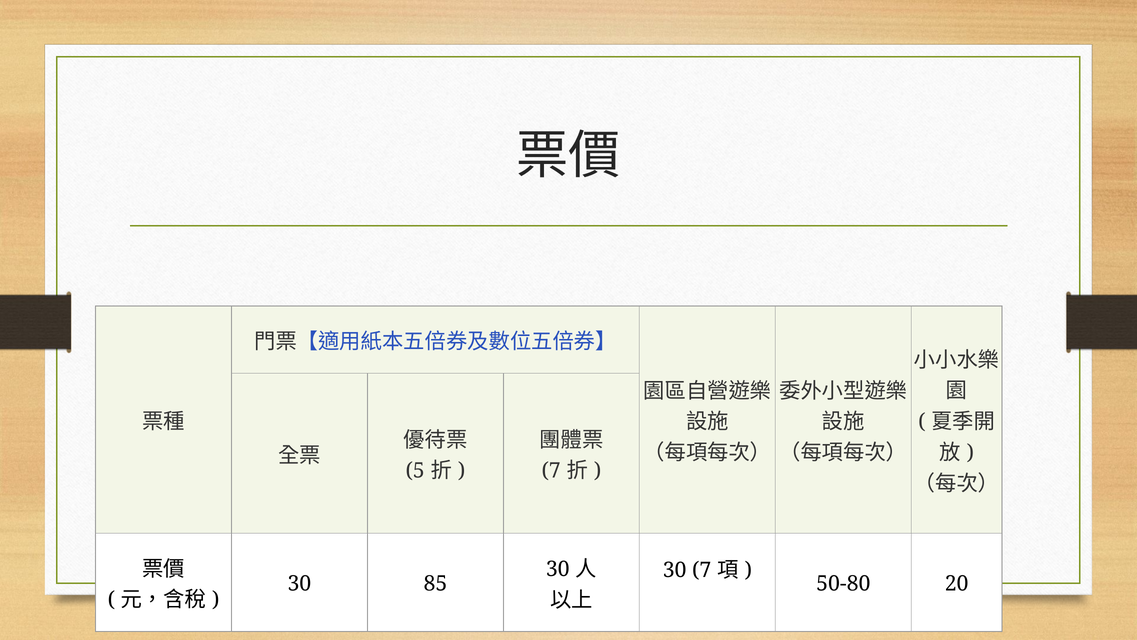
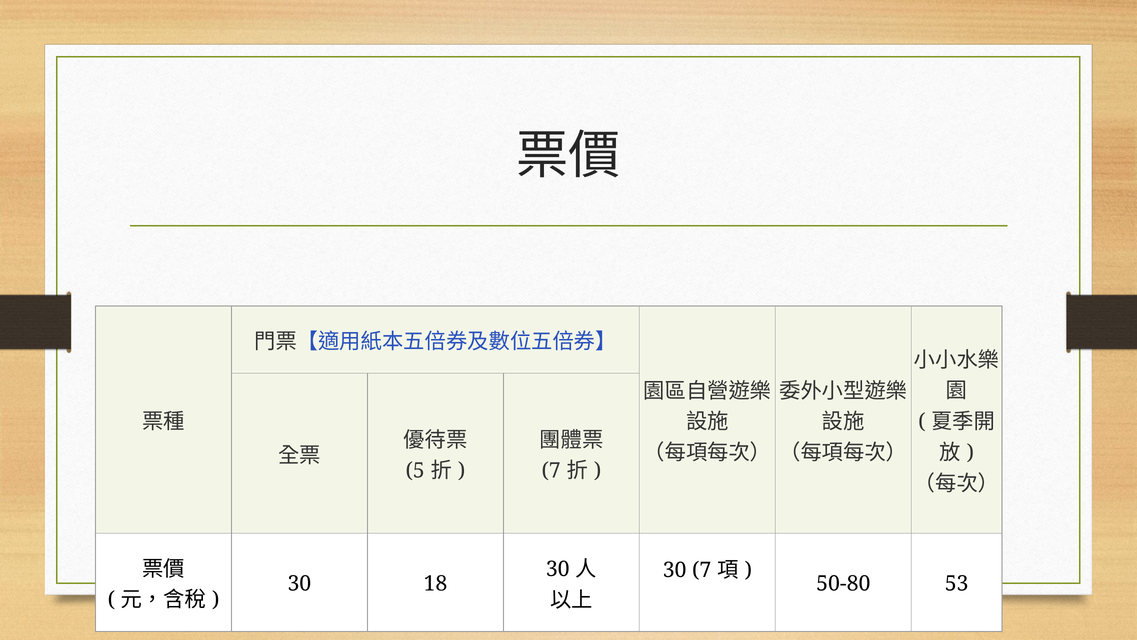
85: 85 -> 18 (435, 583)
20: 20 -> 53 (957, 583)
